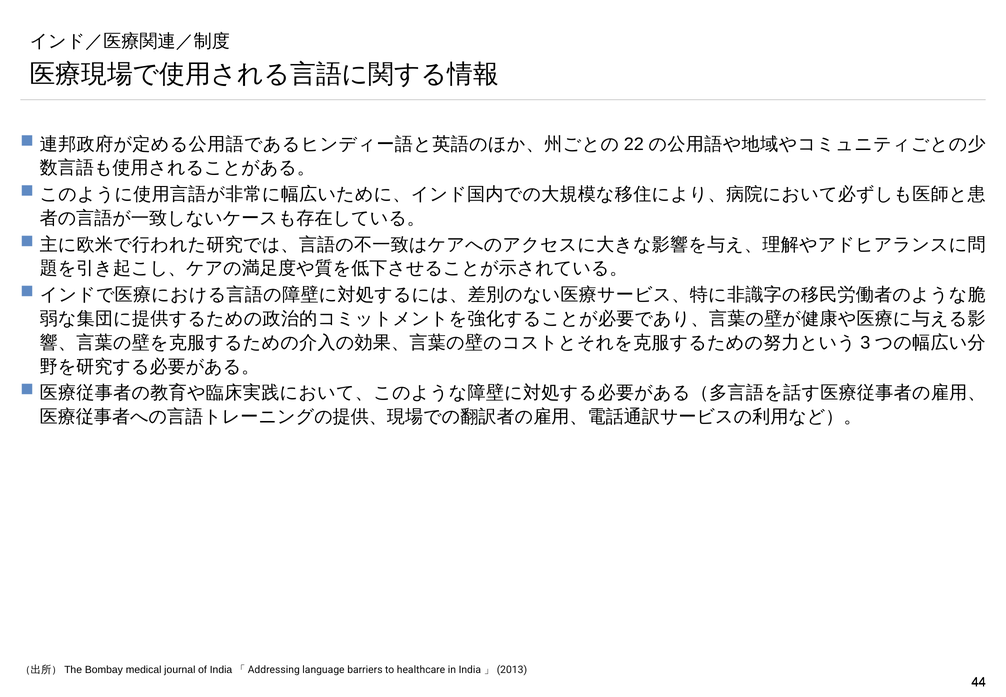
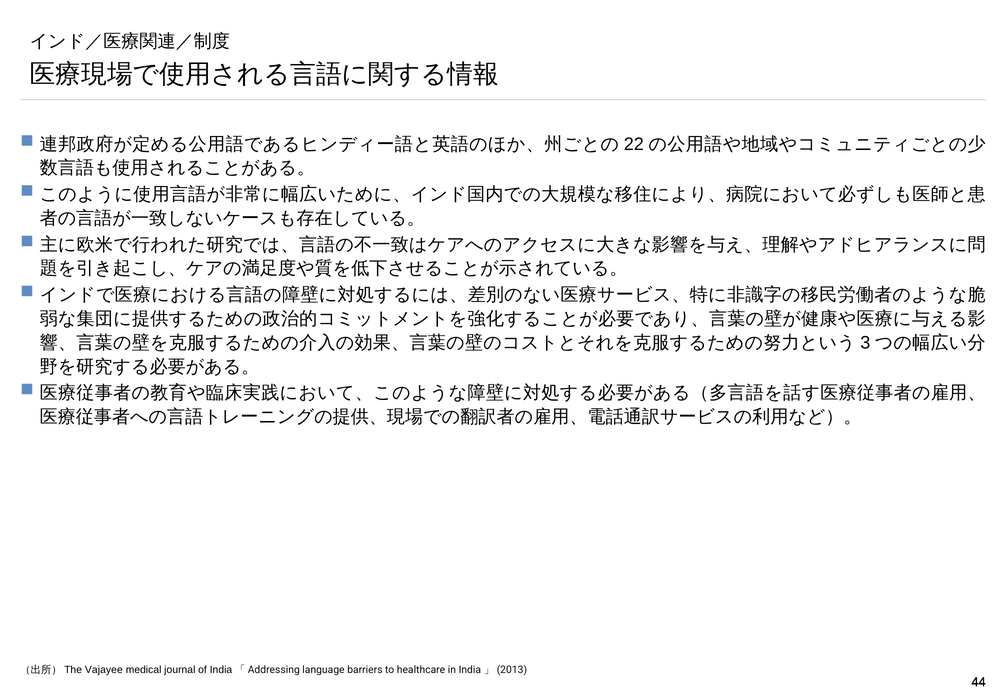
Bombay: Bombay -> Vajayee (104, 670)
